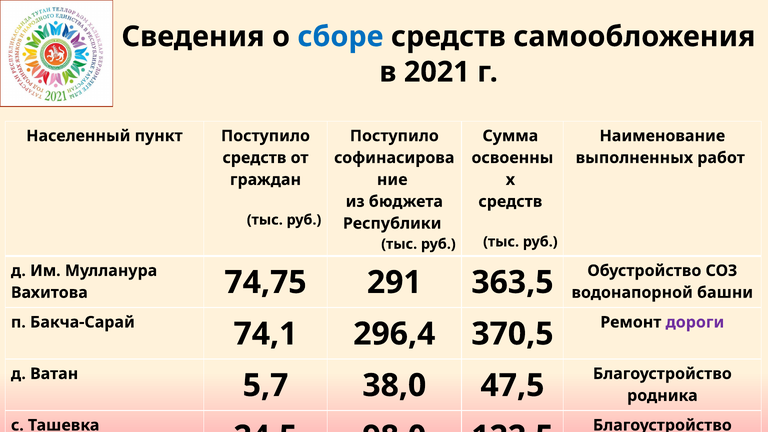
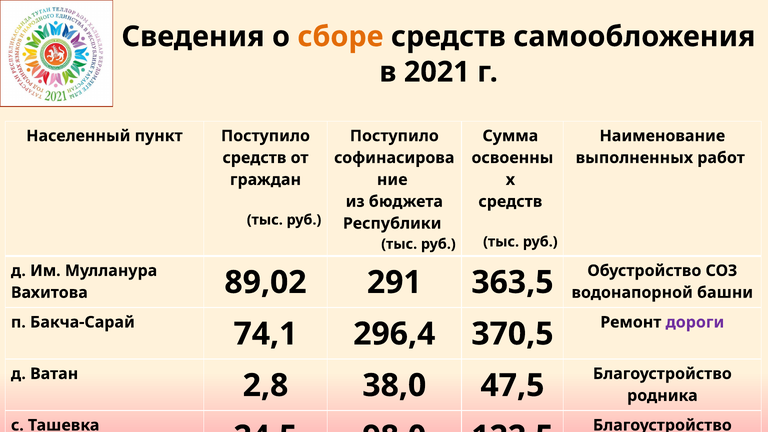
сборе colour: blue -> orange (340, 37)
74,75: 74,75 -> 89,02 (265, 282)
5,7: 5,7 -> 2,8 (266, 385)
